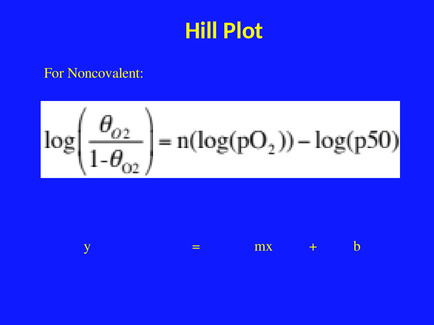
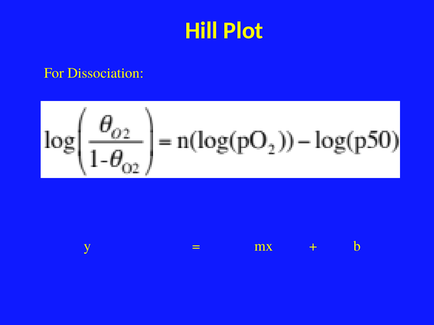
Noncovalent: Noncovalent -> Dissociation (106, 73)
